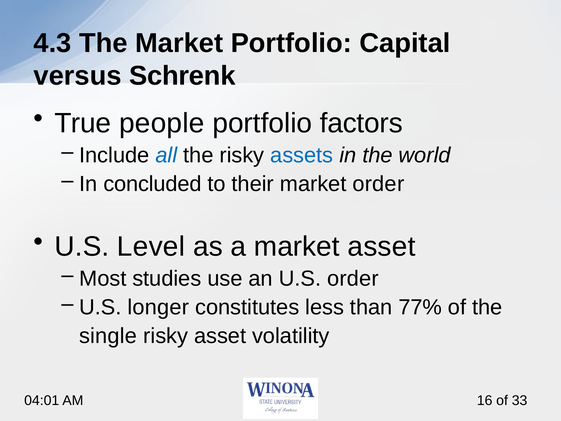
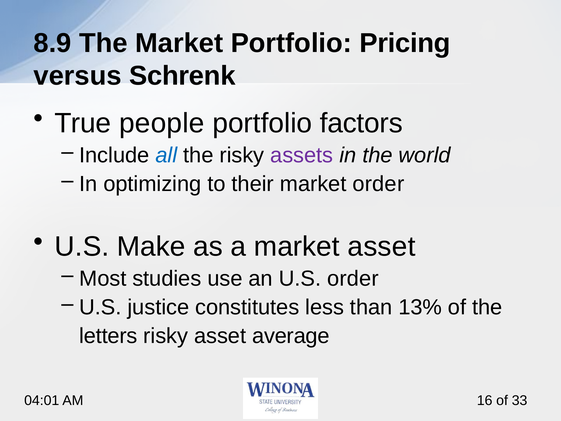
4.3: 4.3 -> 8.9 (53, 43)
Capital: Capital -> Pricing (405, 43)
assets colour: blue -> purple (302, 155)
concluded: concluded -> optimizing (152, 184)
Level: Level -> Make (151, 246)
longer: longer -> justice (158, 307)
77%: 77% -> 13% (420, 307)
single: single -> letters (108, 336)
volatility: volatility -> average (291, 336)
